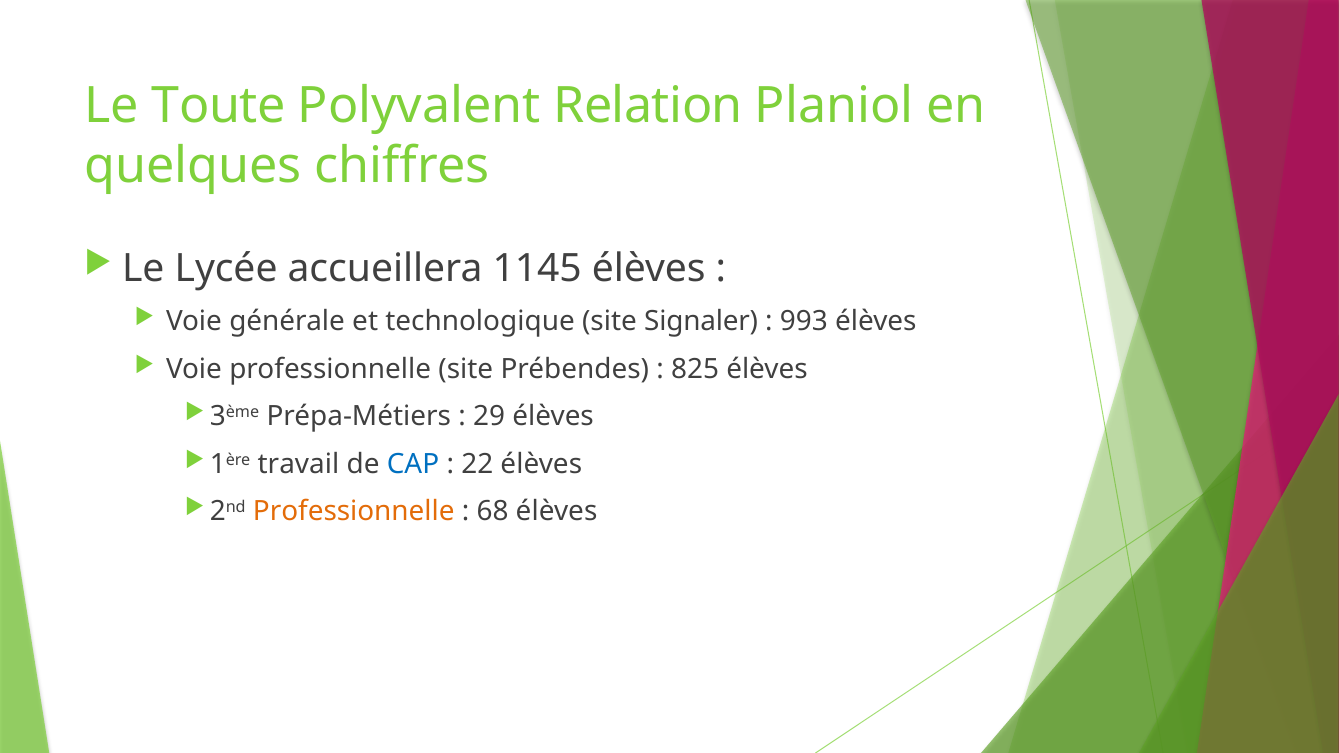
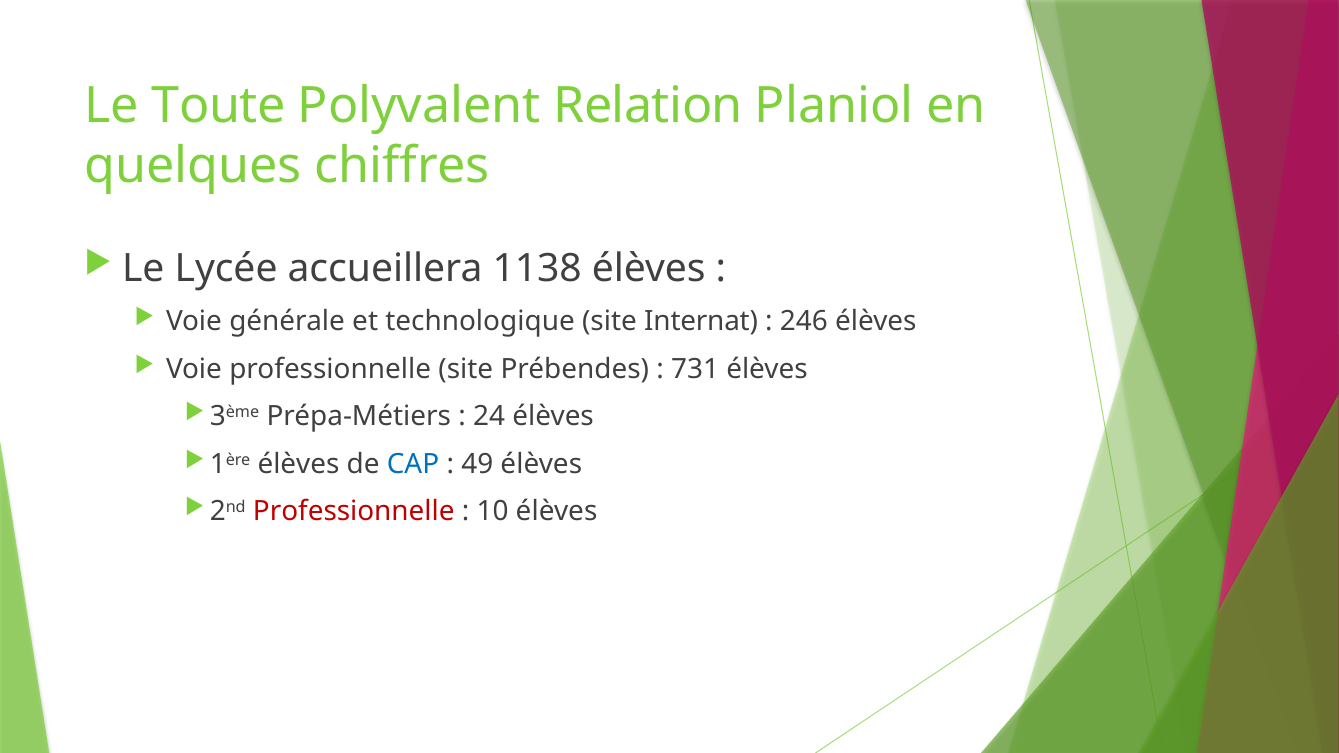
1145: 1145 -> 1138 (537, 268)
Signaler: Signaler -> Internat (701, 322)
993: 993 -> 246 (804, 322)
825: 825 -> 731 (695, 369)
29: 29 -> 24 (489, 417)
1ère travail: travail -> élèves (299, 464)
22: 22 -> 49 (477, 464)
Professionnelle colour: orange -> red (354, 512)
68: 68 -> 10 (493, 512)
